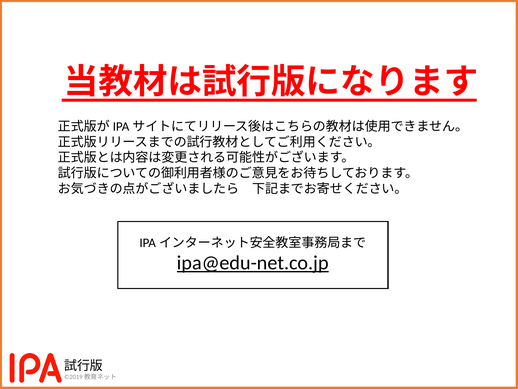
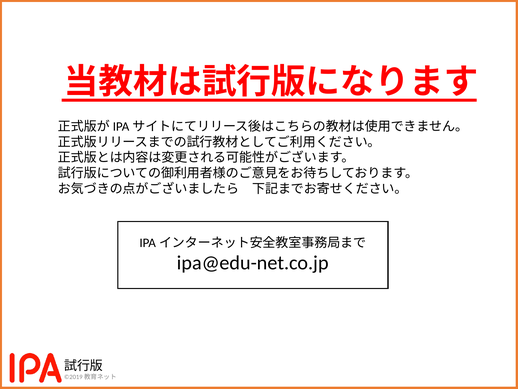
ipa@edu-net.co.jp underline: present -> none (253, 263)
